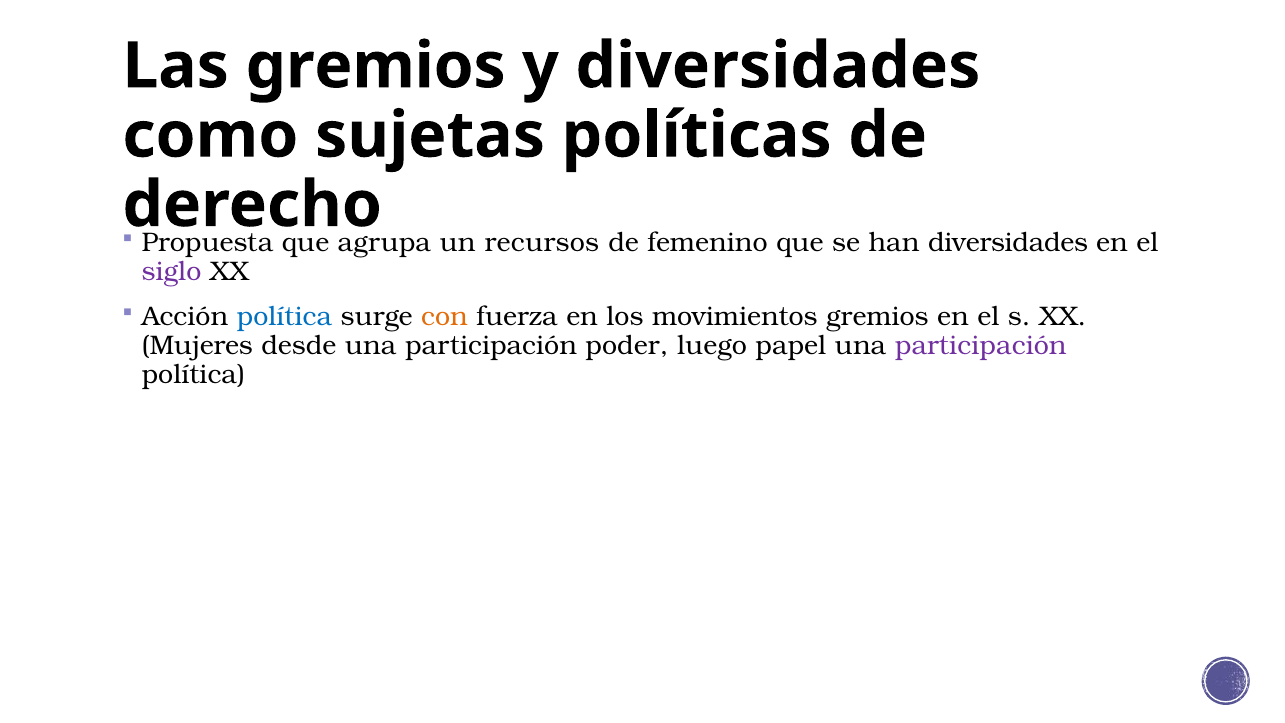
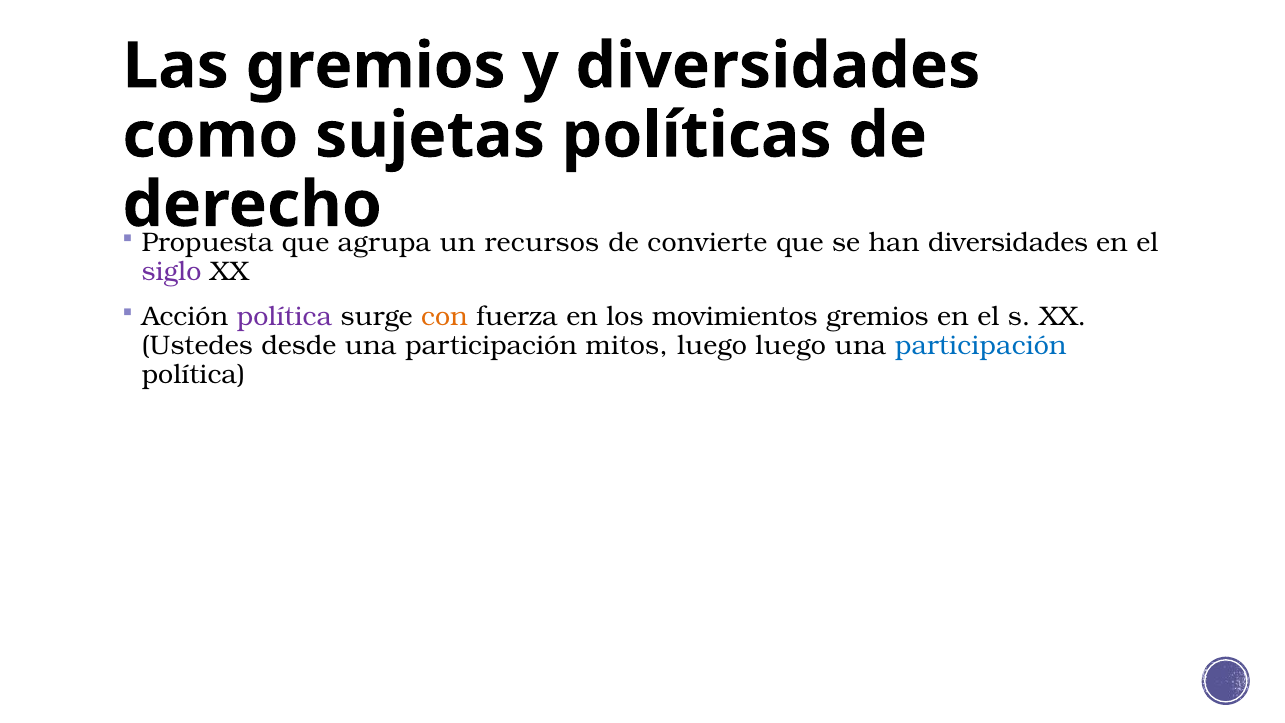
femenino: femenino -> convierte (707, 243)
política colour: blue -> purple (284, 317)
Mujeres: Mujeres -> Ustedes (197, 346)
poder: poder -> mitos (627, 346)
luego papel: papel -> luego (791, 346)
participación colour: purple -> blue (981, 346)
